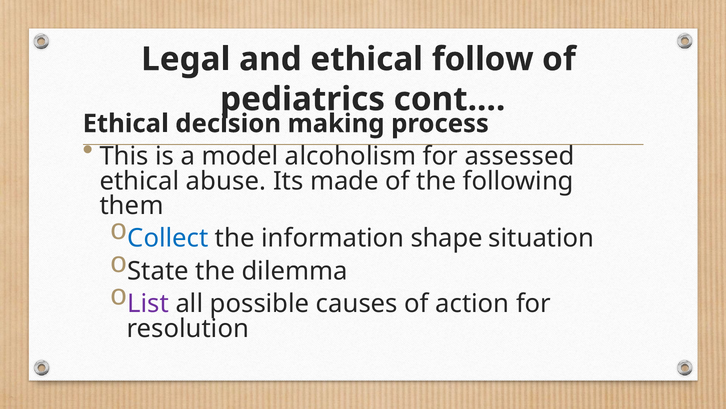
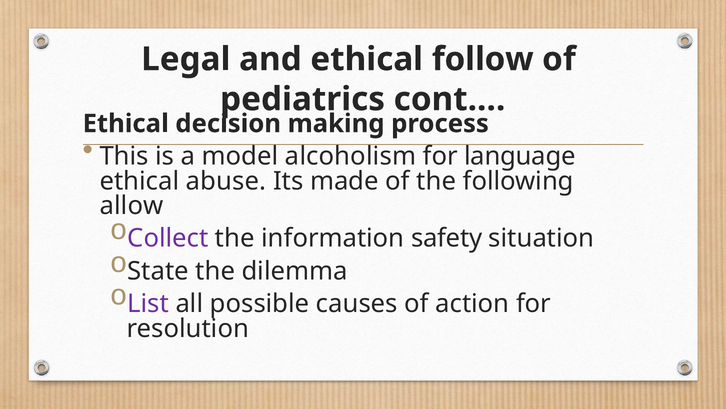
assessed: assessed -> language (520, 156)
them: them -> allow (132, 205)
Collect colour: blue -> purple (168, 238)
shape: shape -> safety (447, 238)
